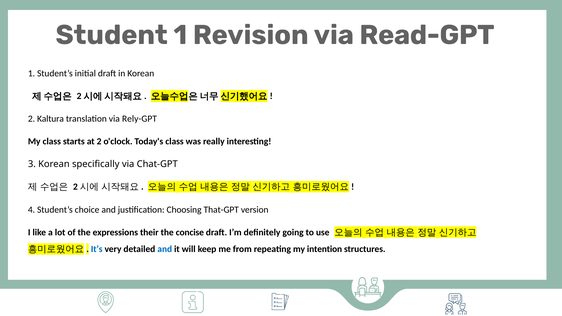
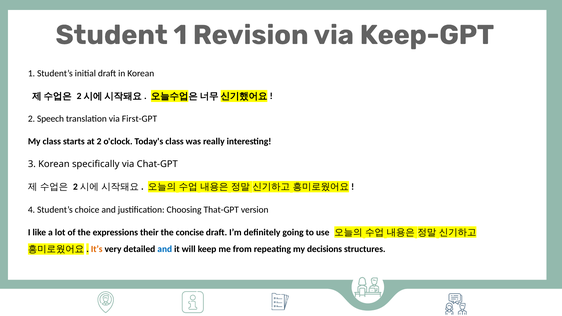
Read-GPT: Read-GPT -> Keep-GPT (427, 35)
Kaltura: Kaltura -> Speech (51, 119)
Rely-GPT: Rely-GPT -> First-GPT (139, 119)
It’s colour: blue -> orange (97, 249)
intention: intention -> decisions (325, 249)
